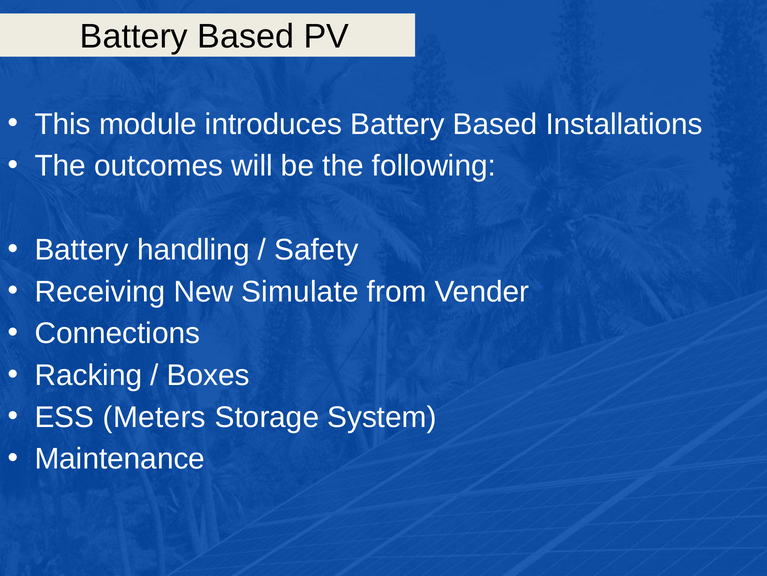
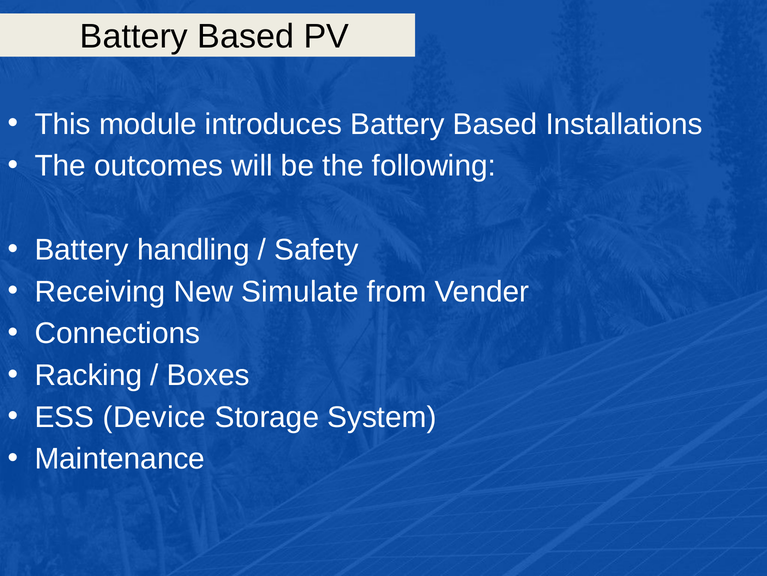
Meters: Meters -> Device (154, 417)
